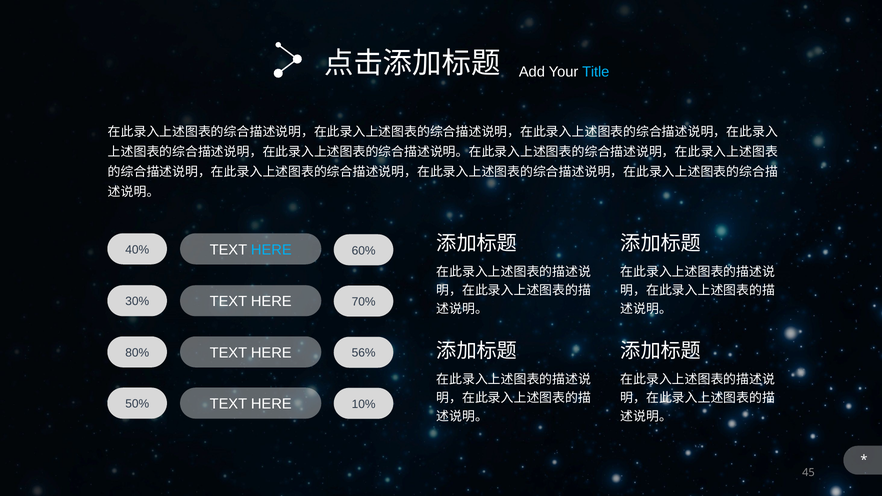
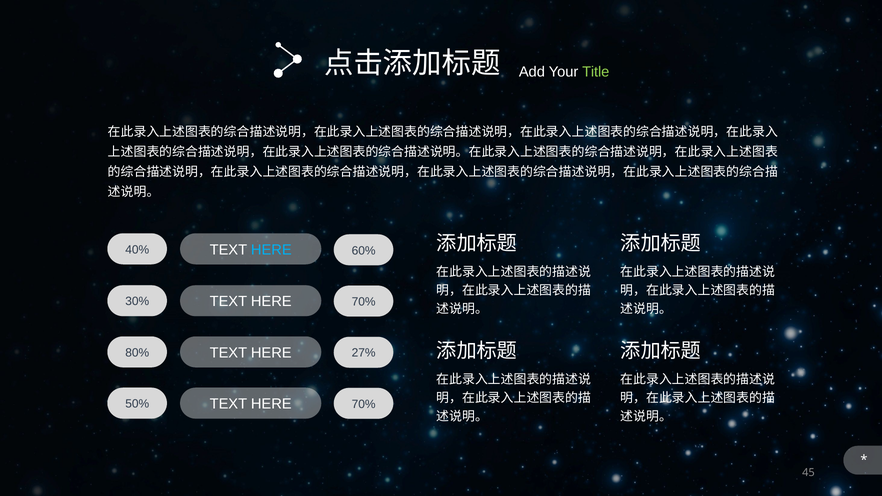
Title colour: light blue -> light green (596, 72)
56%: 56% -> 27% (364, 353)
10%: 10% -> 70% (364, 404)
